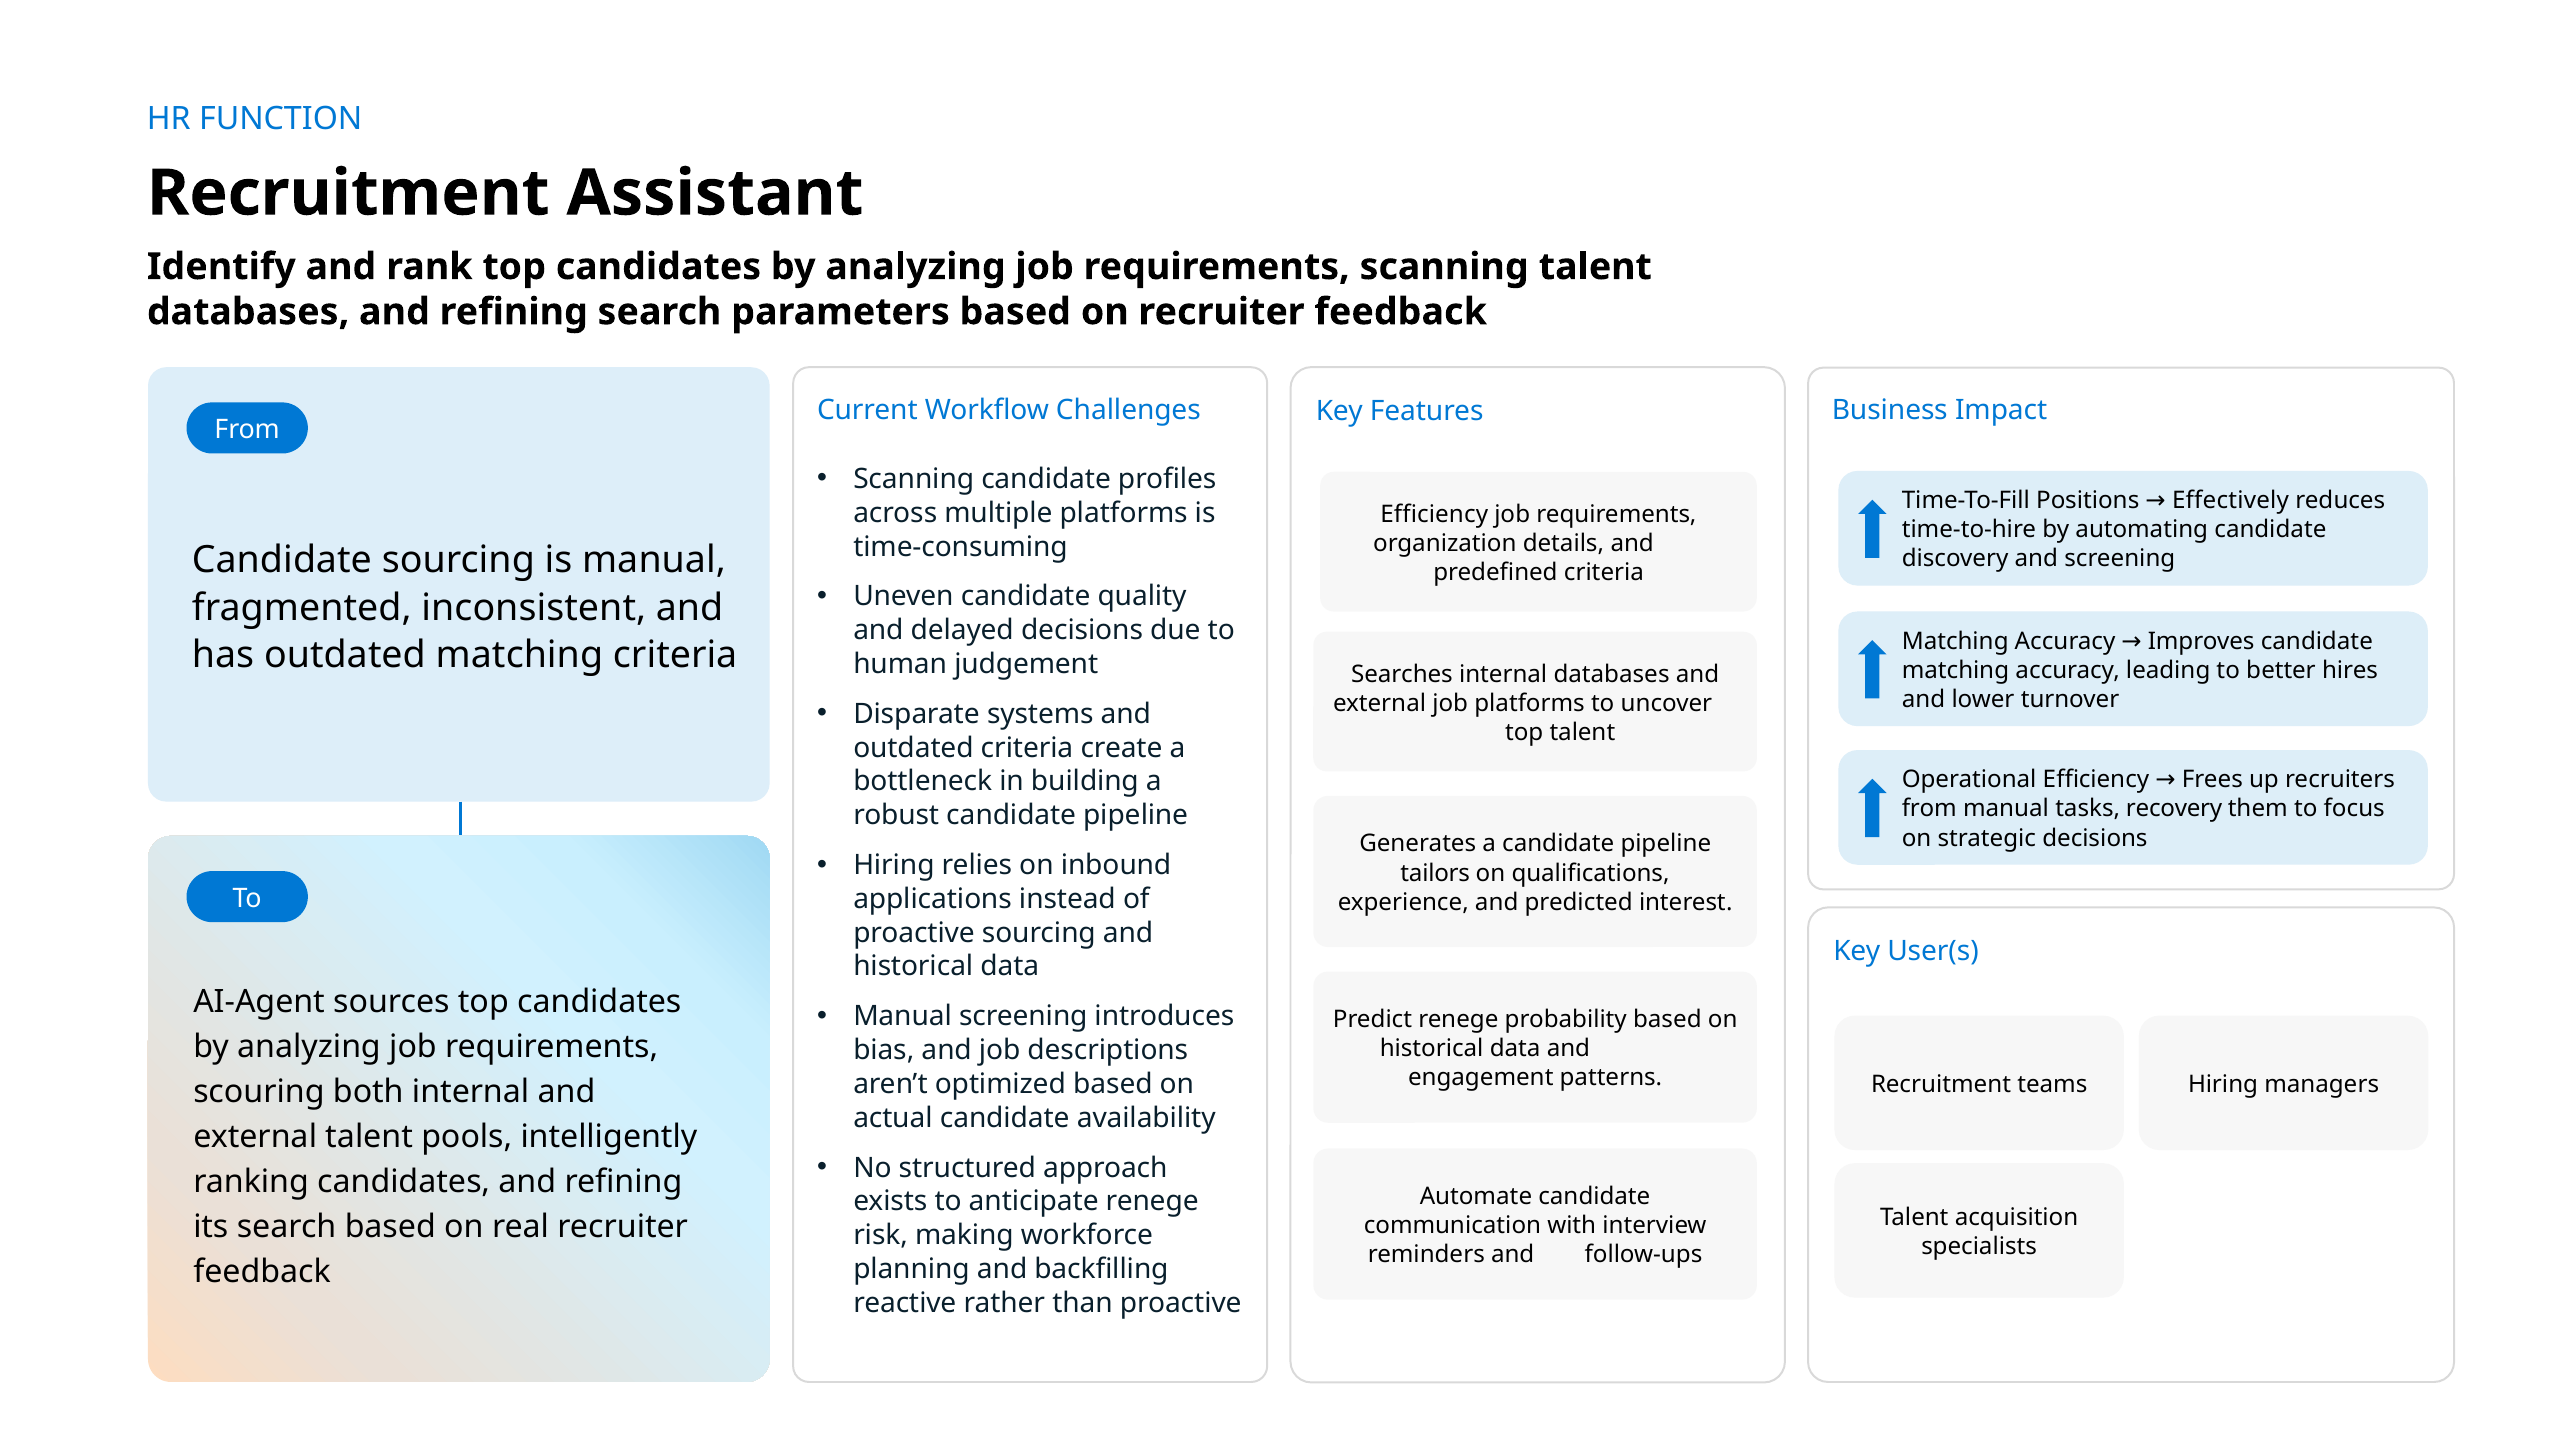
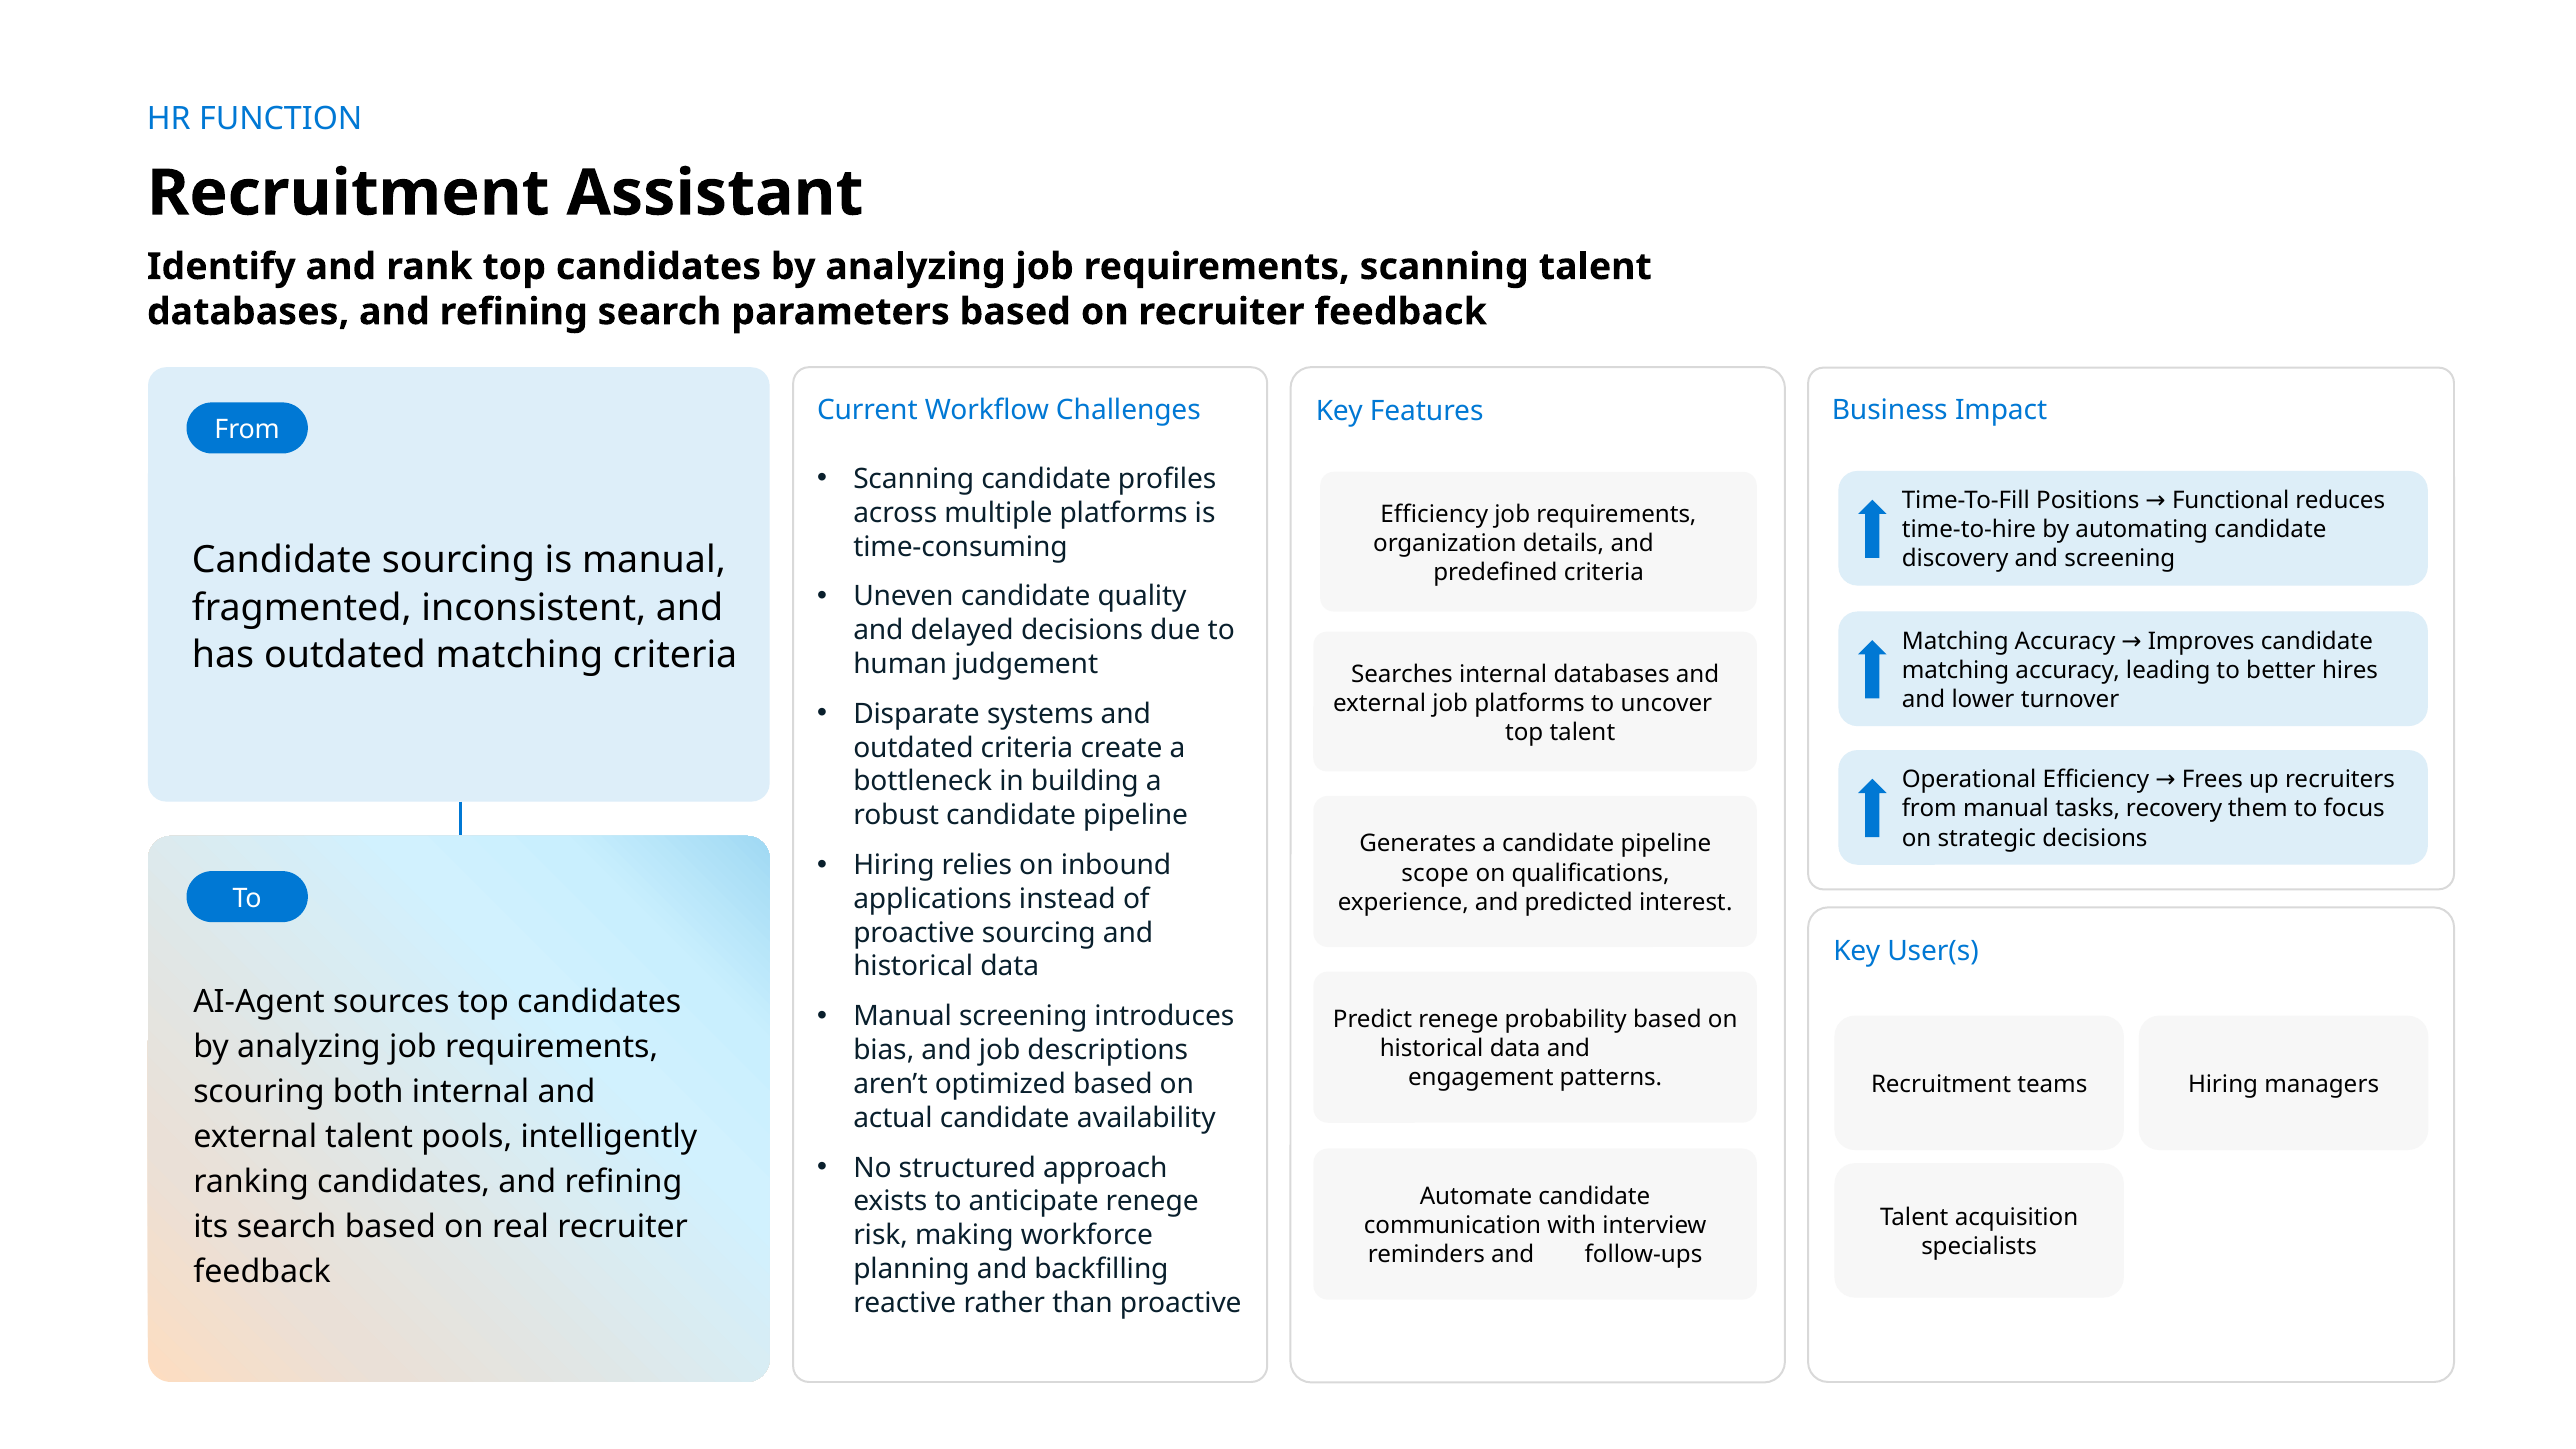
Effectively: Effectively -> Functional (2231, 501)
tailors: tailors -> scope (1435, 873)
